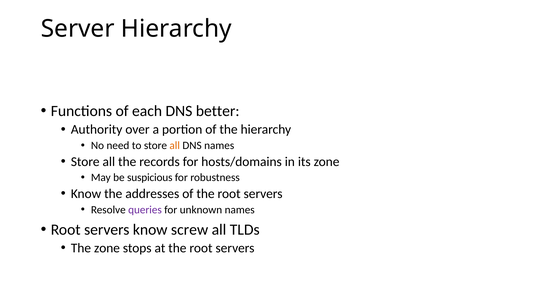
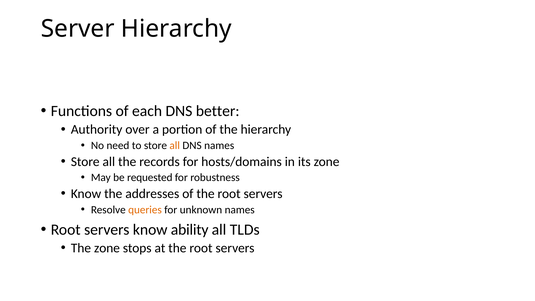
suspicious: suspicious -> requested (150, 178)
queries colour: purple -> orange (145, 210)
screw: screw -> ability (190, 230)
